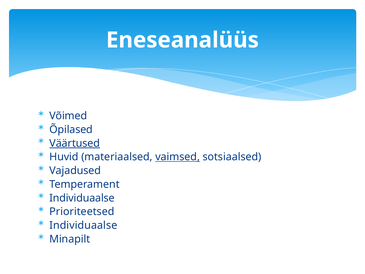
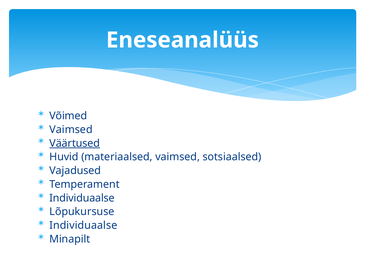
Õpilased: Õpilased -> Vaimsed (71, 129)
vaimsed underline: present -> none (178, 157)
Prioriteetsed: Prioriteetsed -> Lõpukursuse (82, 212)
